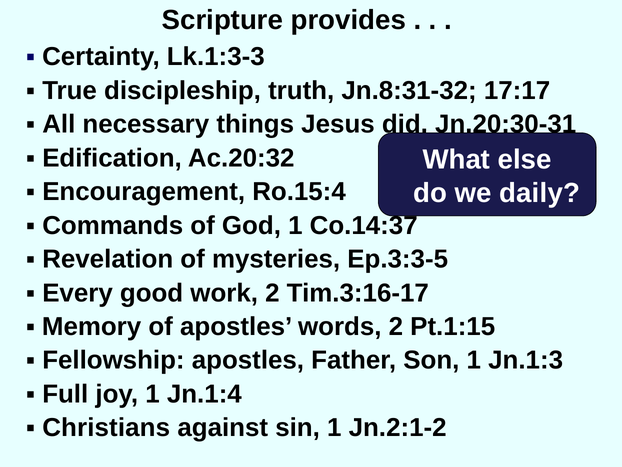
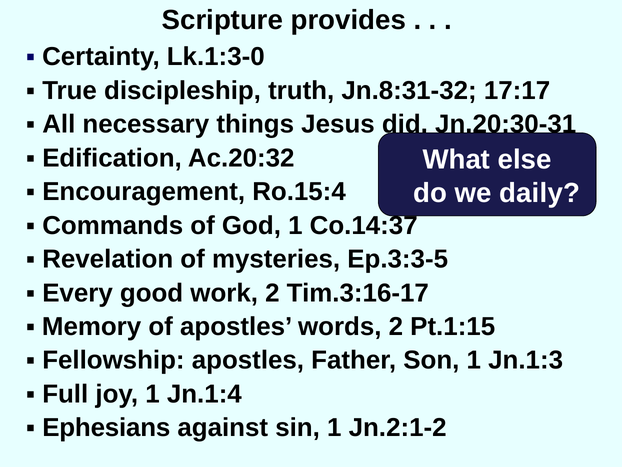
Lk.1:3-3: Lk.1:3-3 -> Lk.1:3-0 (216, 57)
Christians: Christians -> Ephesians (106, 427)
